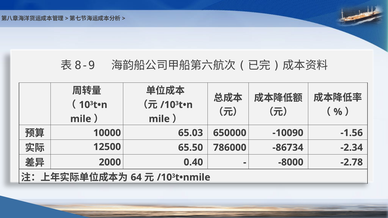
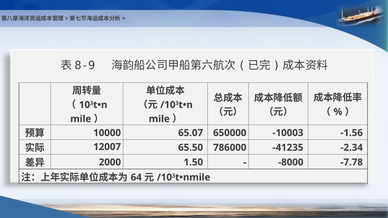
65.03: 65.03 -> 65.07 (191, 133)
-10090: -10090 -> -10003 (288, 133)
12500: 12500 -> 12007 (107, 147)
-86734: -86734 -> -41235 (288, 148)
0.40: 0.40 -> 1.50 (193, 162)
-2.78: -2.78 -> -7.78 (352, 162)
